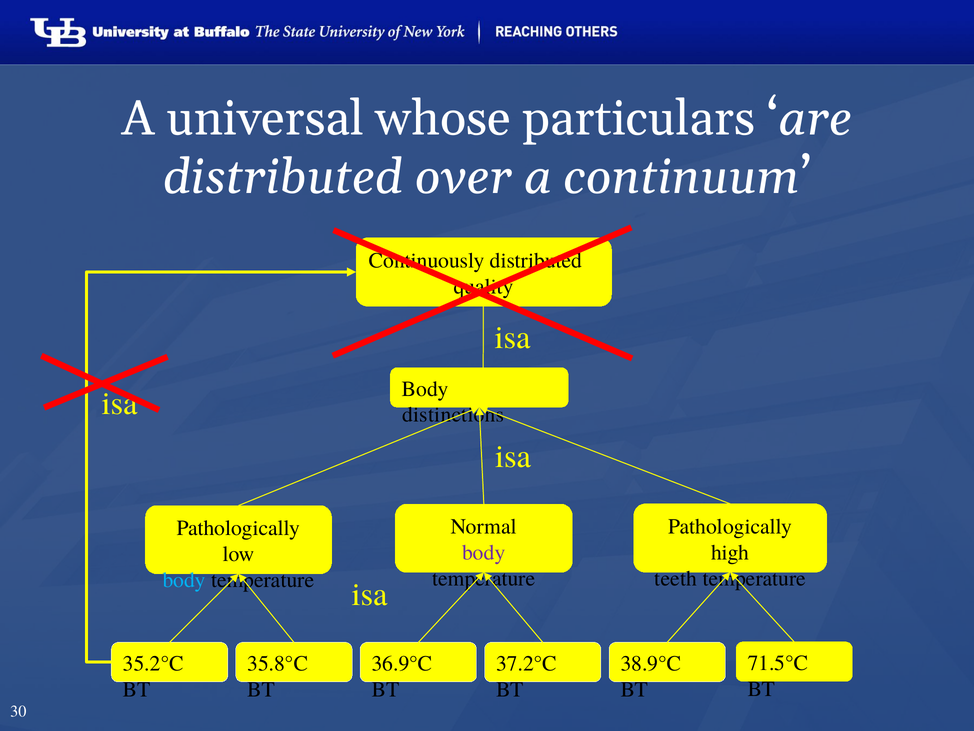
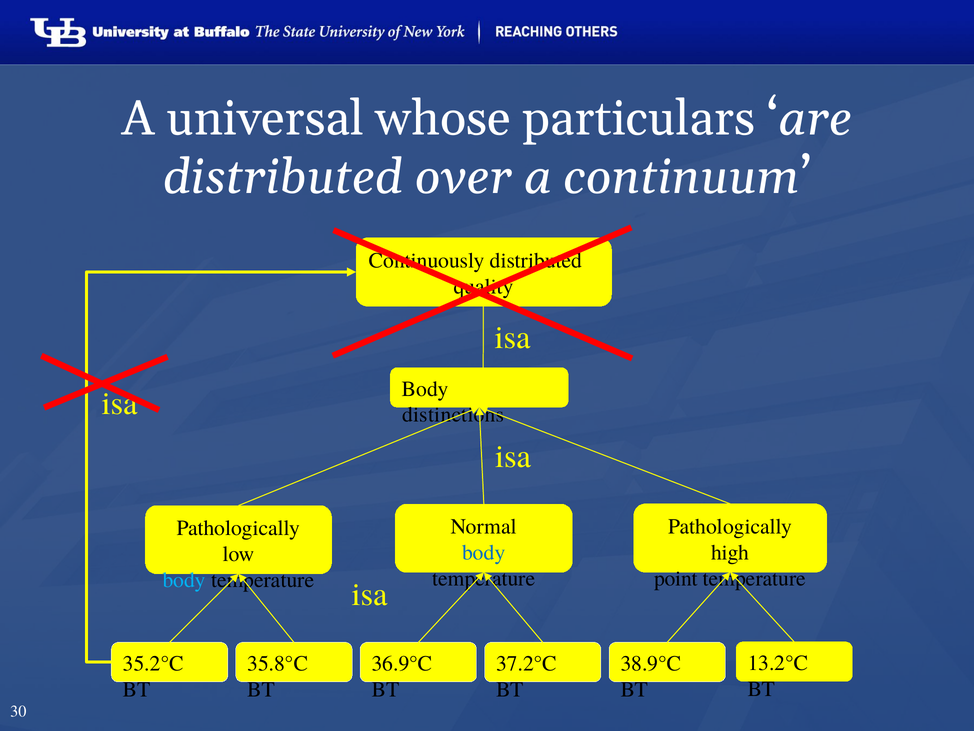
body colour: purple -> blue (484, 552)
teeth: teeth -> point (676, 578)
71.5°C: 71.5°C -> 13.2°C (778, 663)
